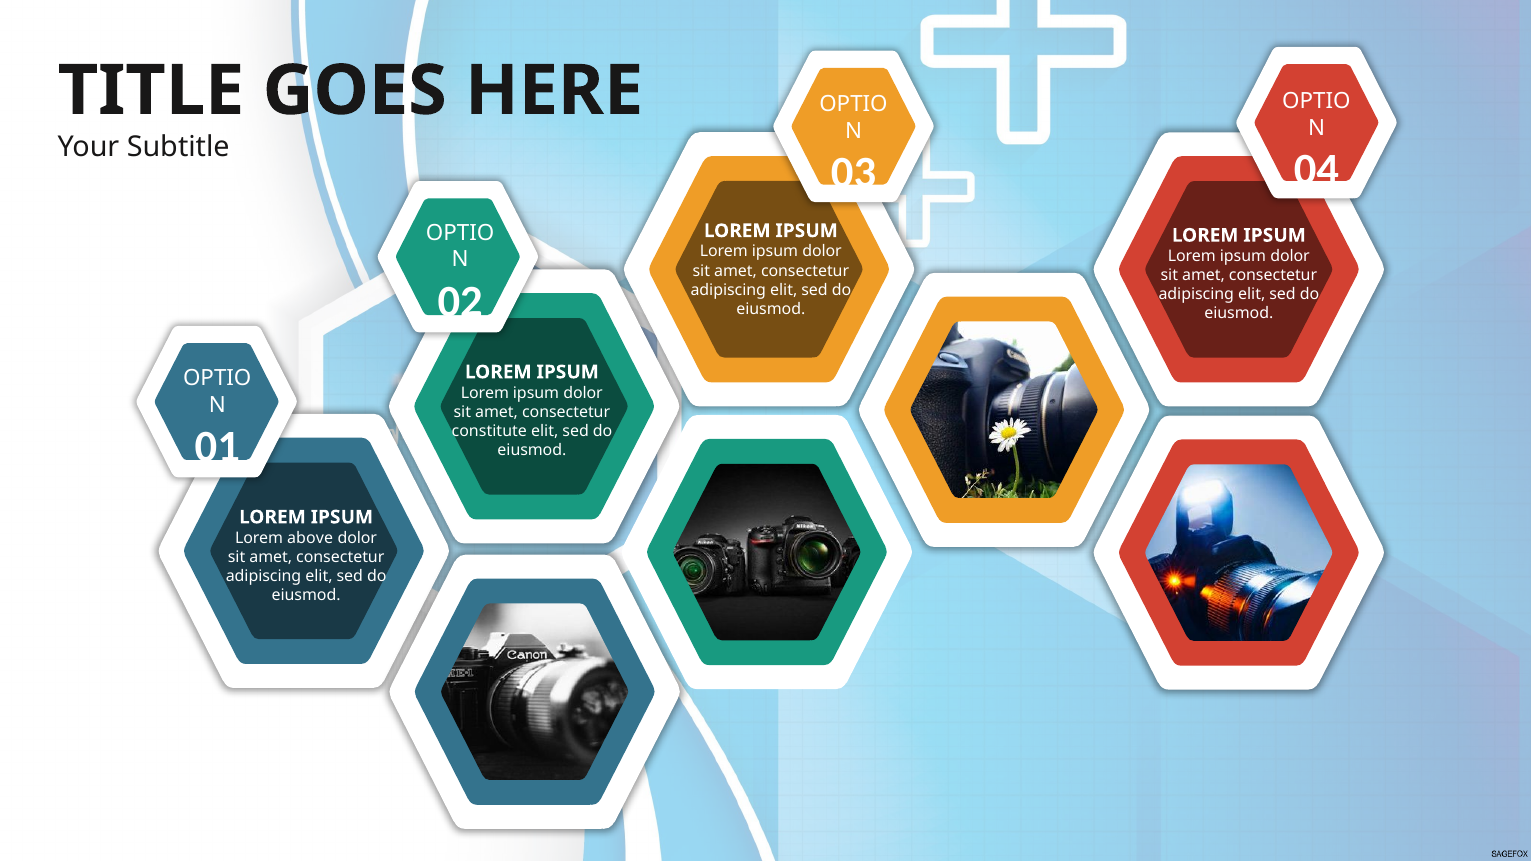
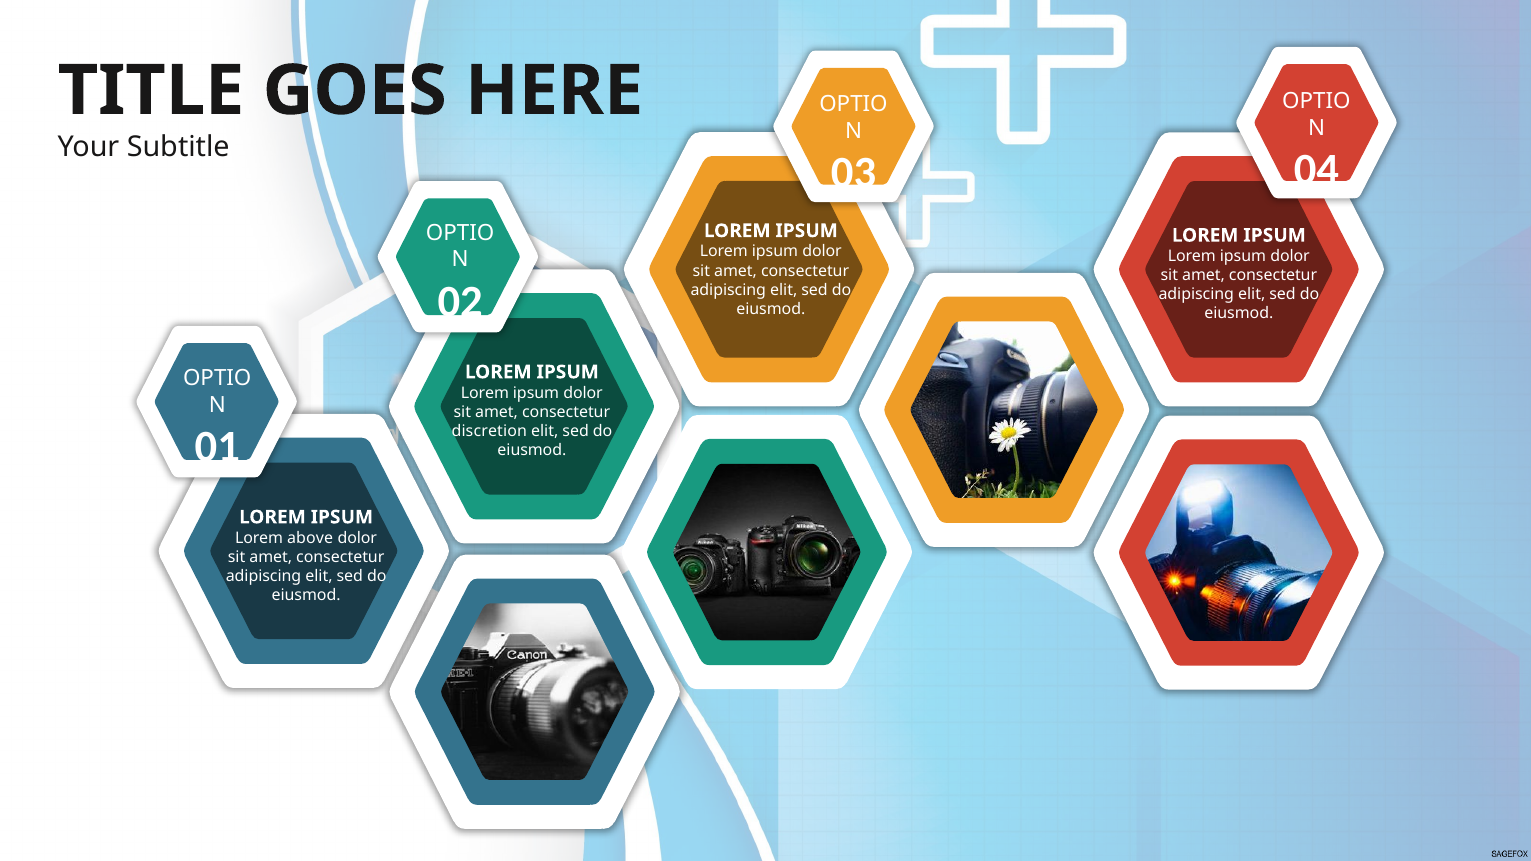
constitute: constitute -> discretion (489, 431)
